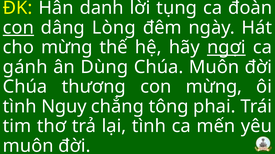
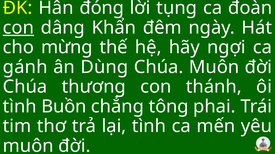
danh: danh -> đóng (102, 8)
Lòng: Lòng -> Khẩn (114, 28)
ngợi underline: present -> none (226, 48)
con mừng: mừng -> thánh (214, 87)
Nguy: Nguy -> Buồn (64, 107)
